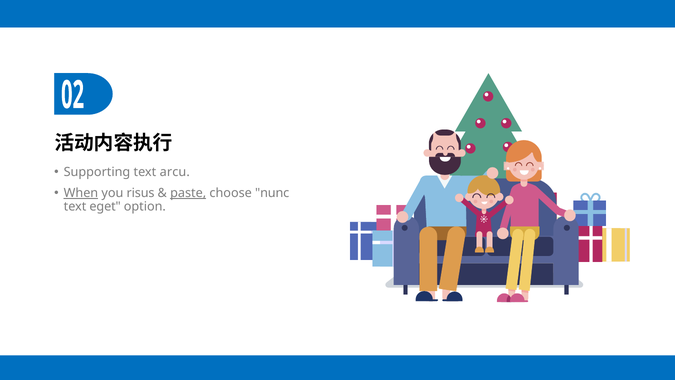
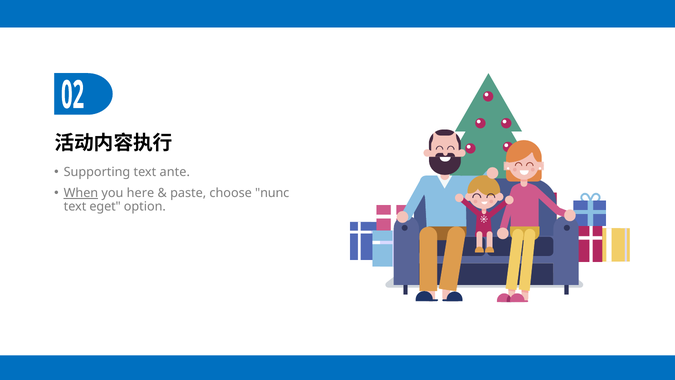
arcu: arcu -> ante (175, 172)
risus: risus -> here (140, 193)
paste underline: present -> none (188, 193)
